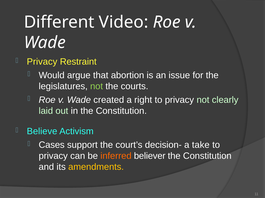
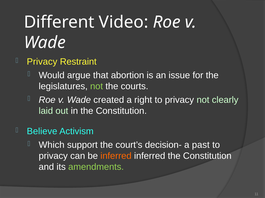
Cases: Cases -> Which (52, 145)
take: take -> past (201, 145)
inferred believer: believer -> inferred (150, 157)
amendments colour: yellow -> light green (96, 168)
